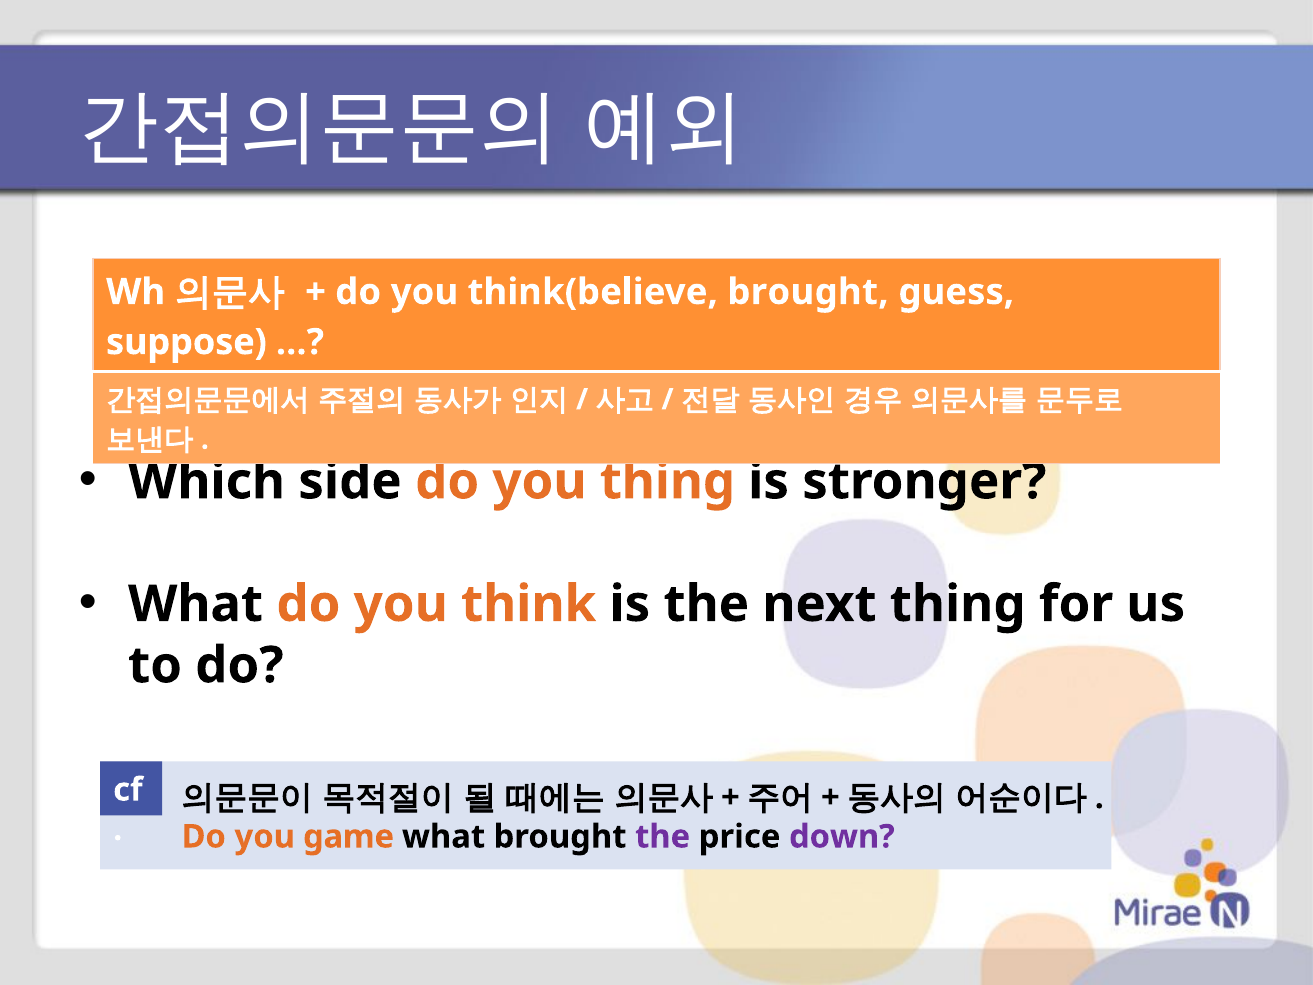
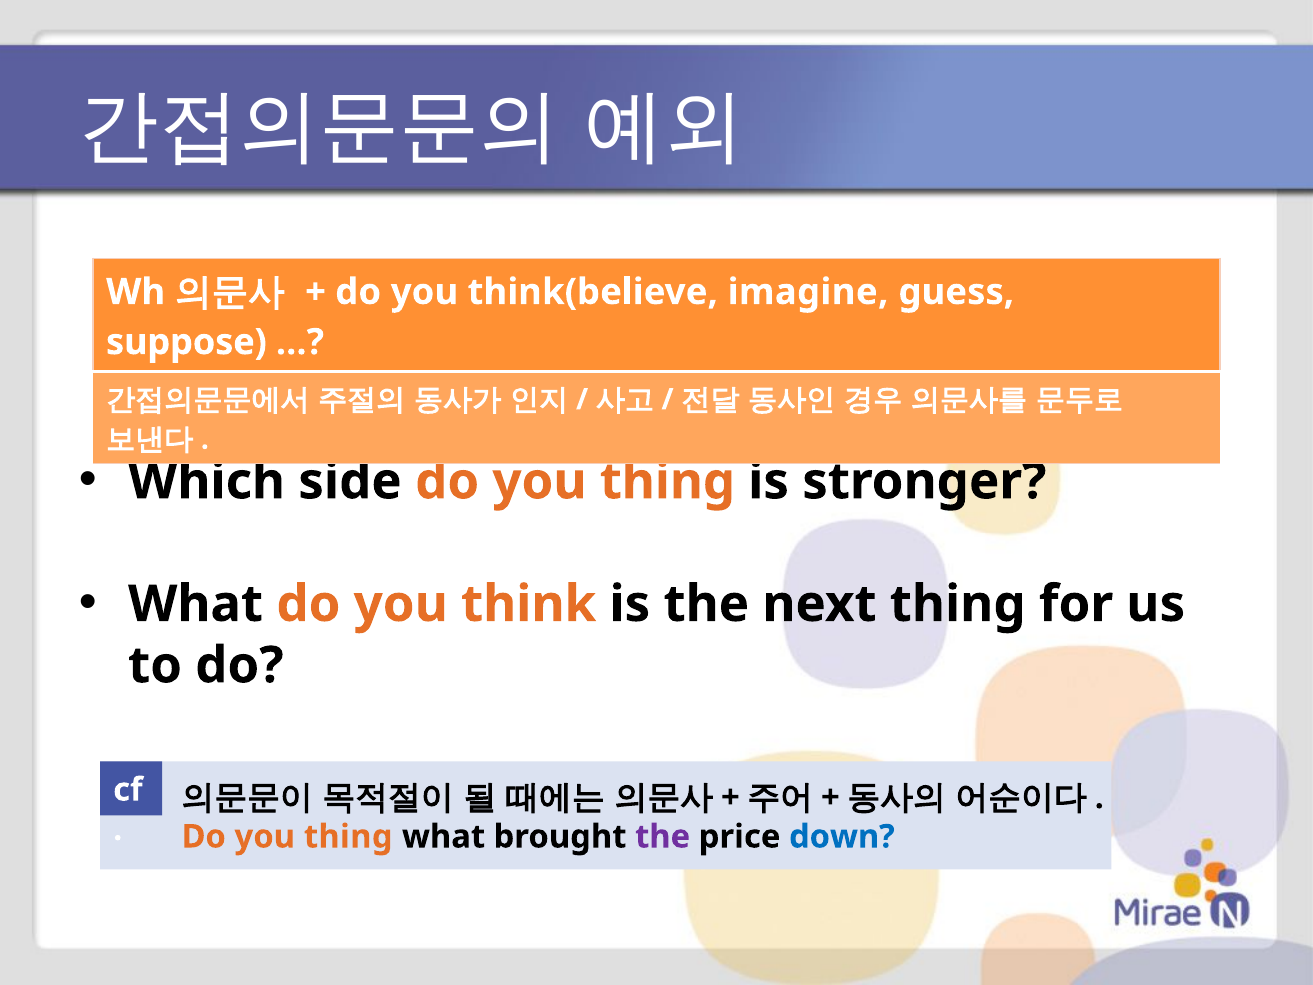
think(believe brought: brought -> imagine (808, 292)
game: game -> thing (348, 836)
down colour: purple -> blue (842, 836)
